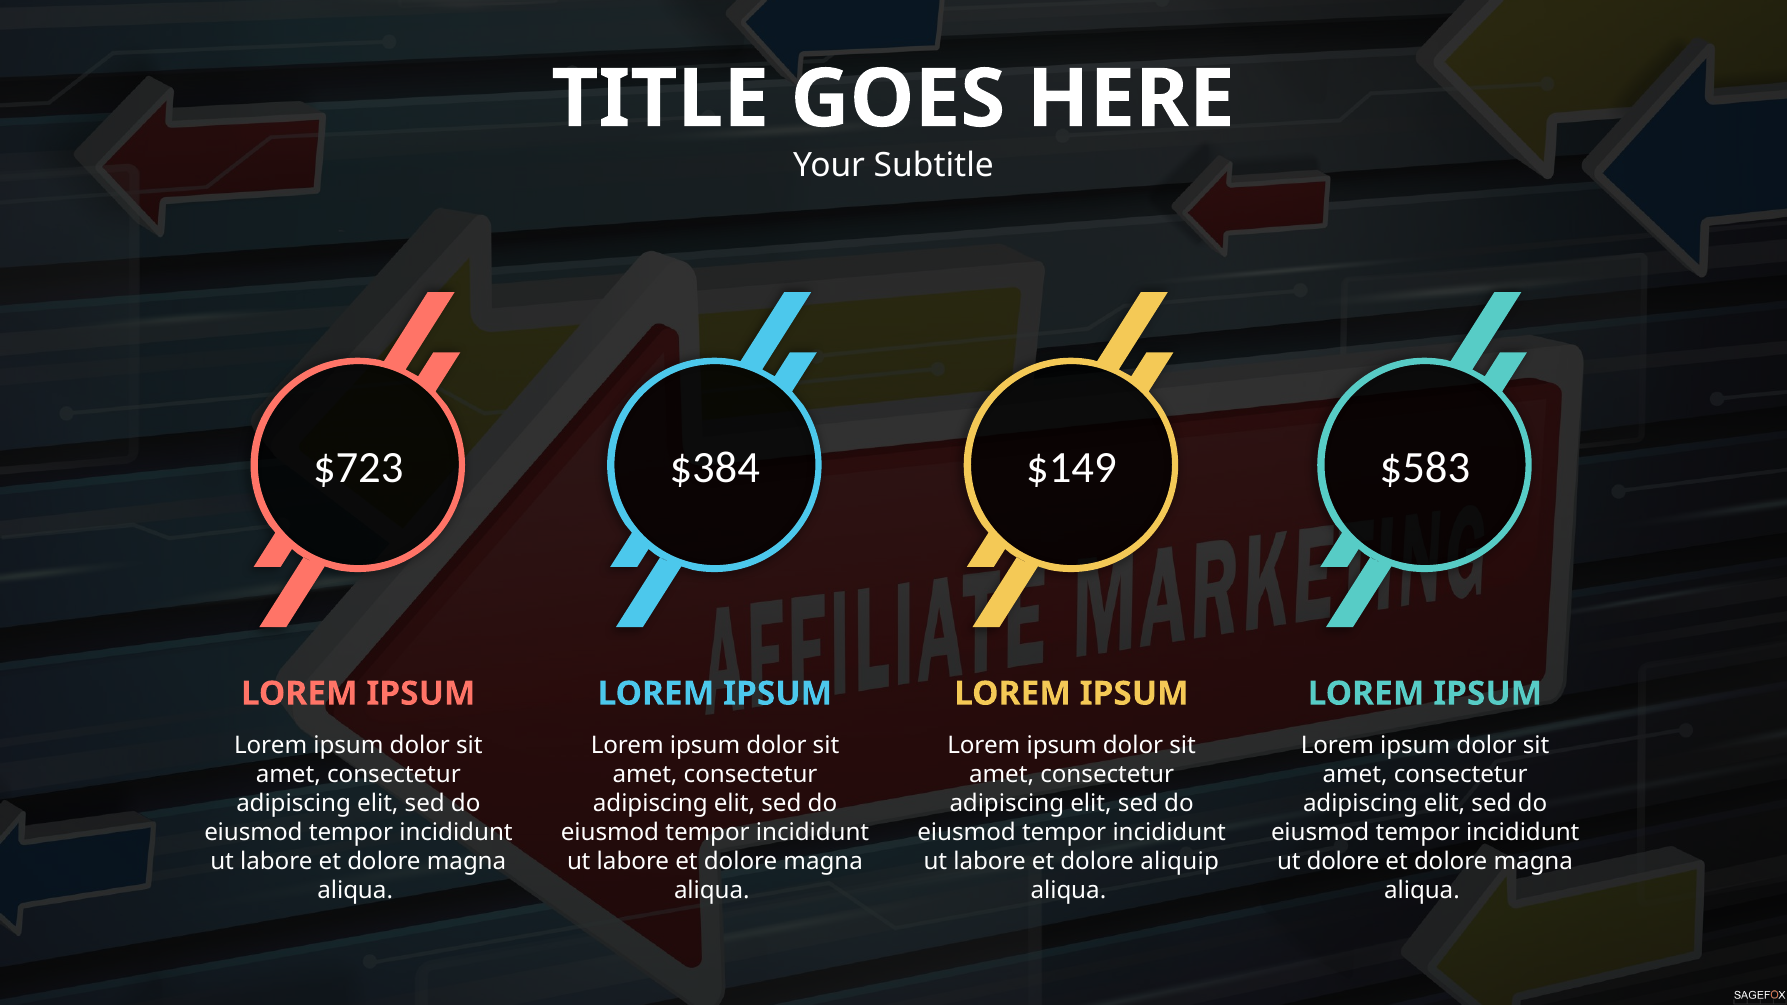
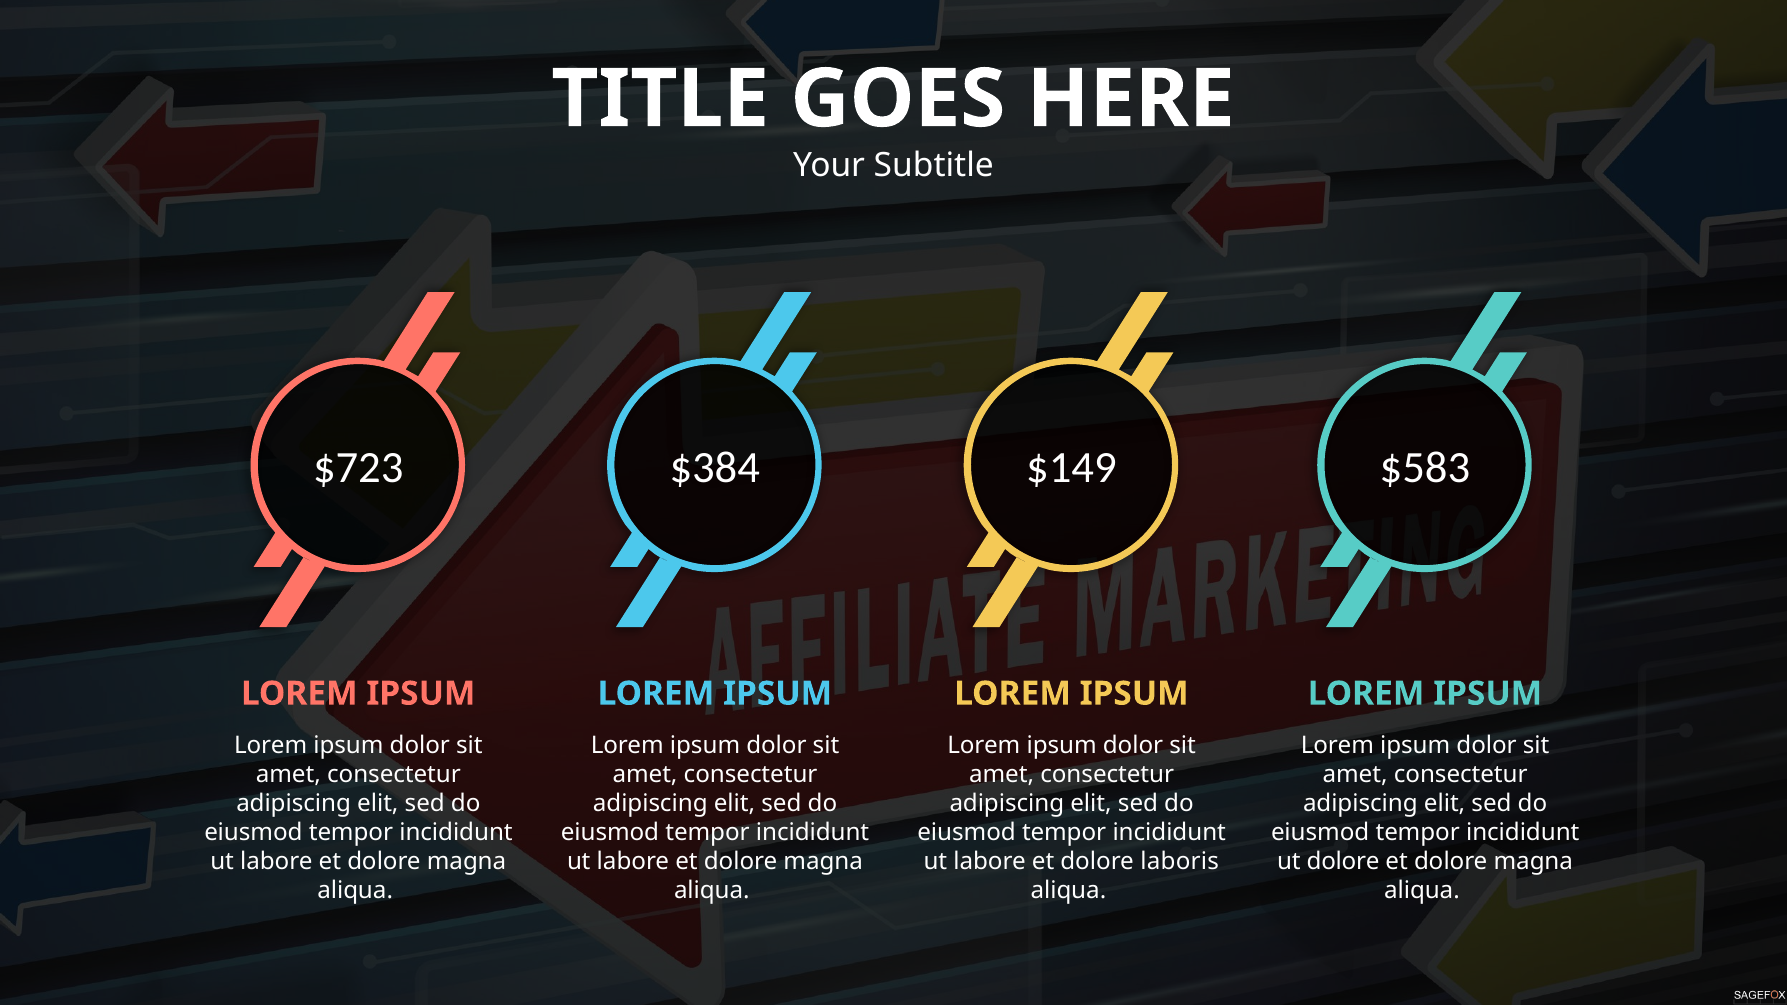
aliquip: aliquip -> laboris (1180, 862)
